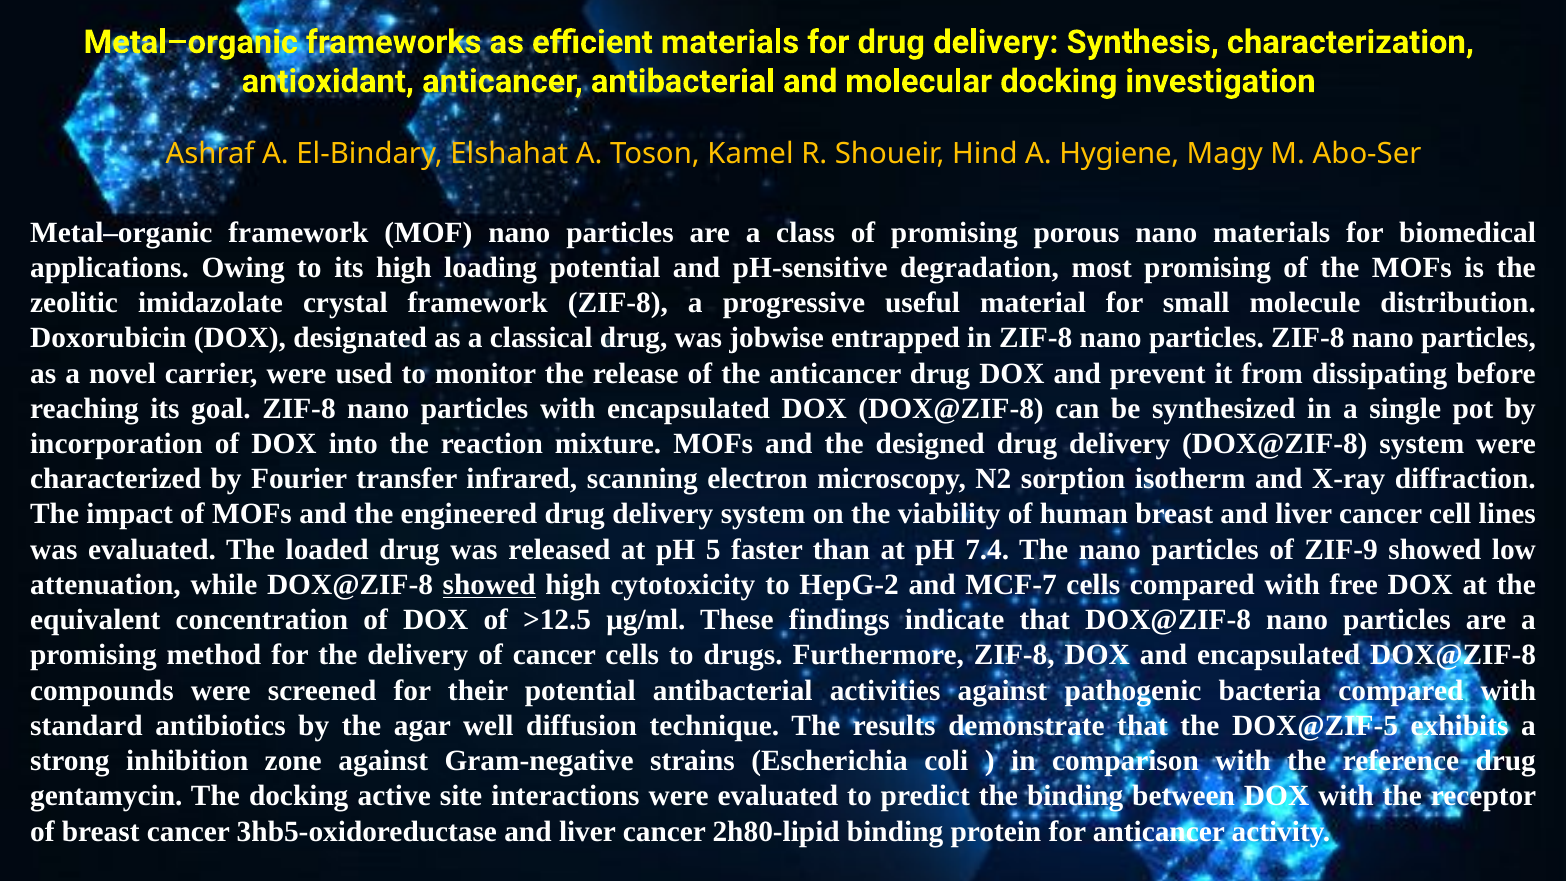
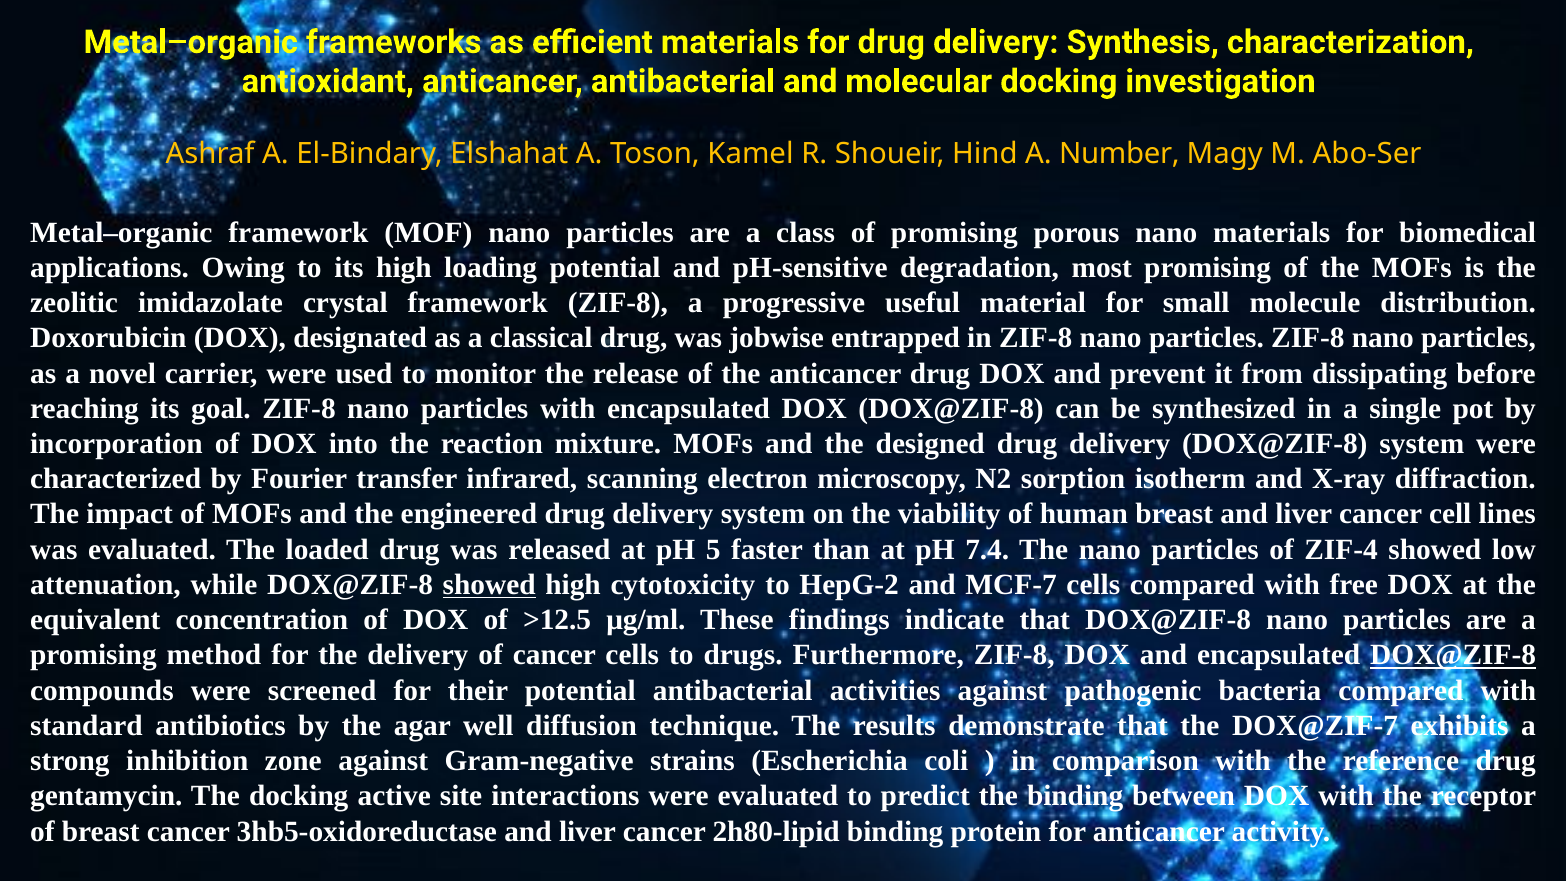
Hygiene: Hygiene -> Number (1119, 154)
ZIF‐9: ZIF‐9 -> ZIF‐4 (1341, 549)
DOX@ZIF‐8 underline: none -> present (1453, 655)
DOX@ZIF‐5: DOX@ZIF‐5 -> DOX@ZIF‐7 (1315, 726)
